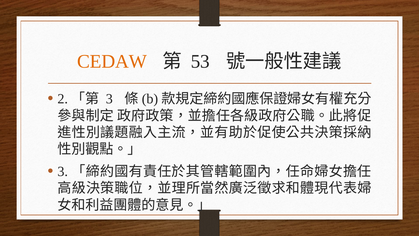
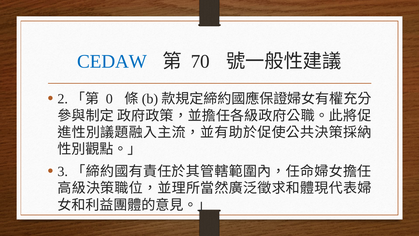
CEDAW colour: orange -> blue (112, 61)
53: 53 -> 70 (200, 61)
3: 3 -> 0 (109, 99)
